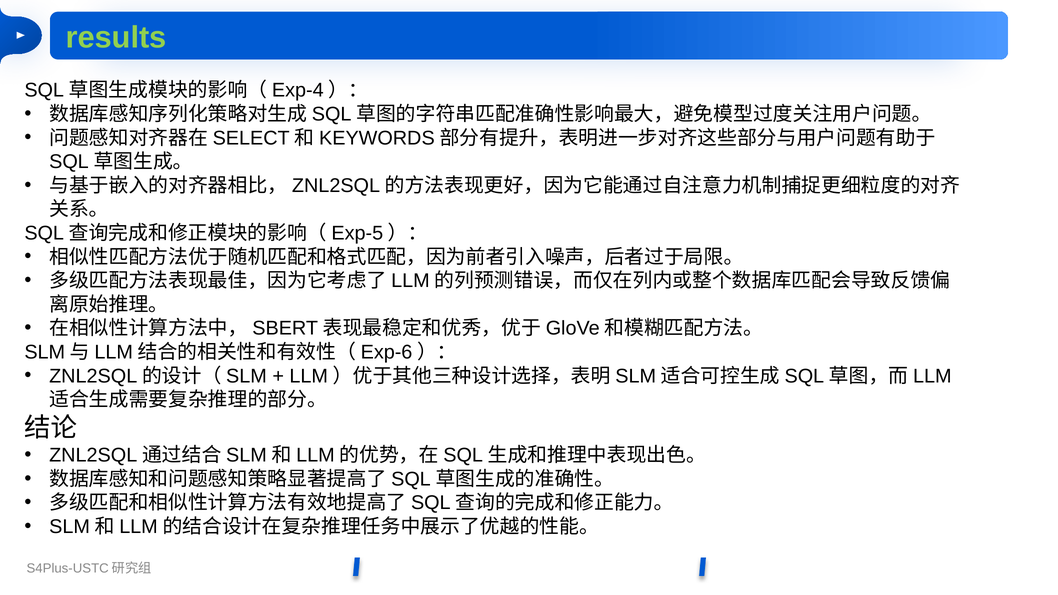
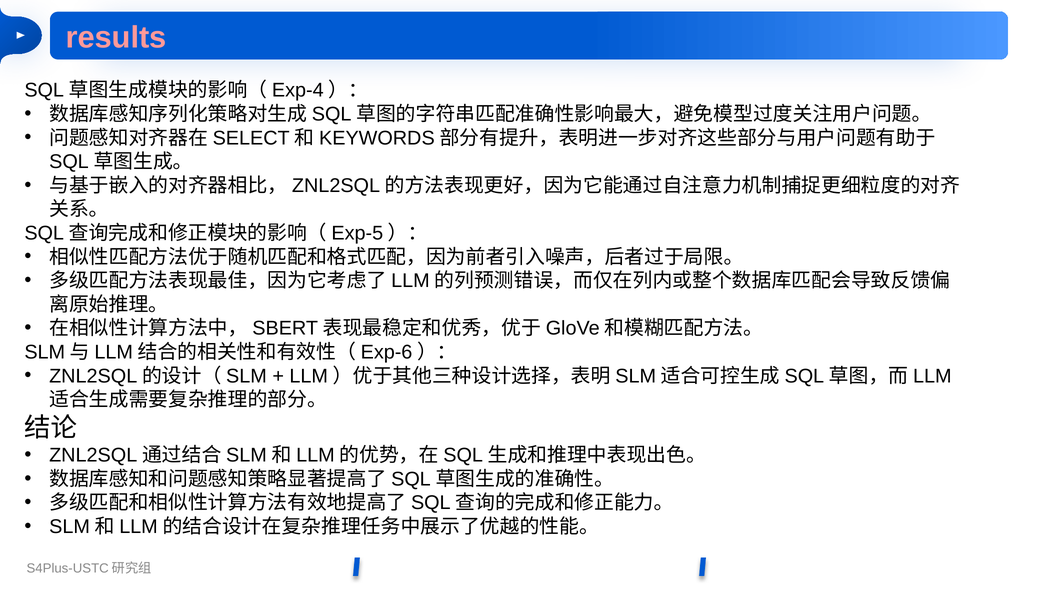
results colour: light green -> pink (116, 38)
